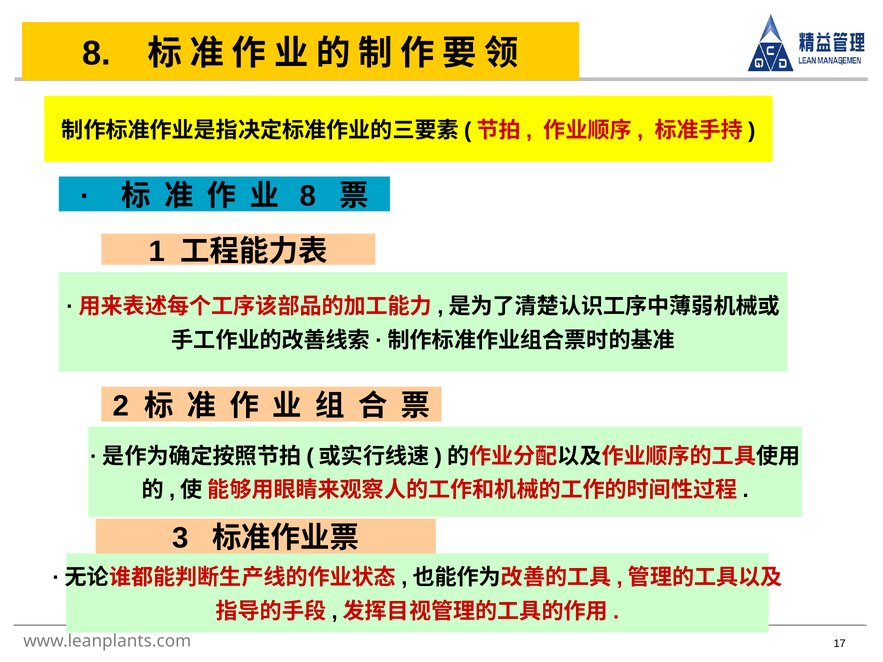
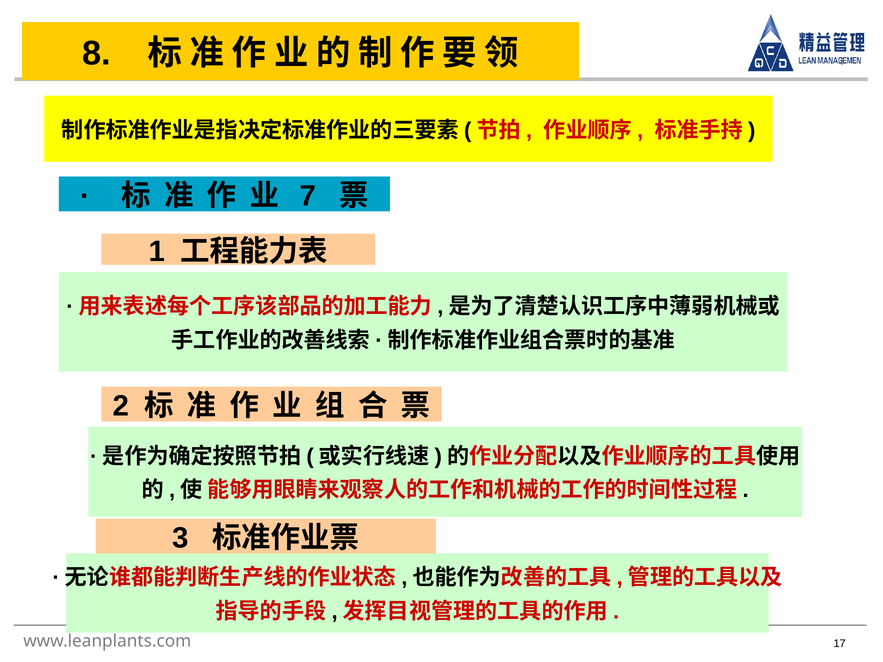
8: 8 -> 7 (308, 196)
